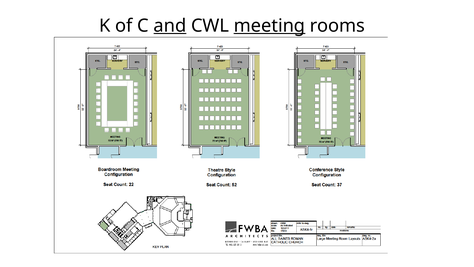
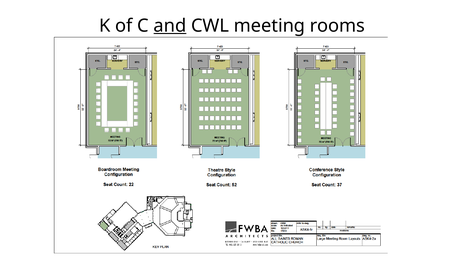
meeting underline: present -> none (270, 26)
